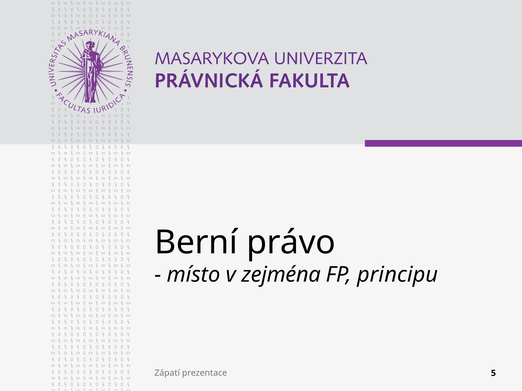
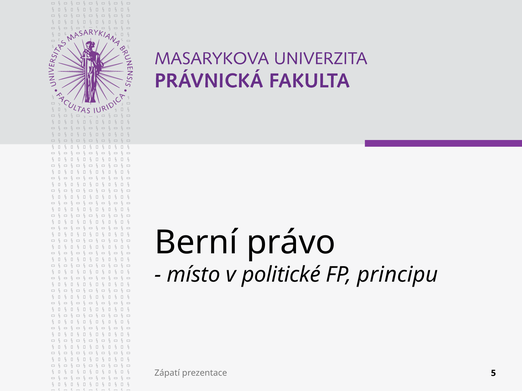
zejména: zejména -> politické (281, 275)
